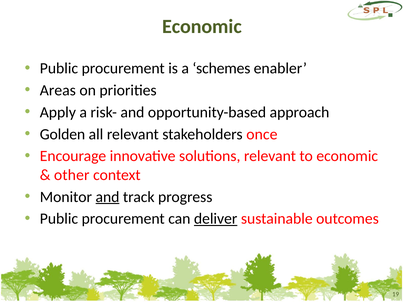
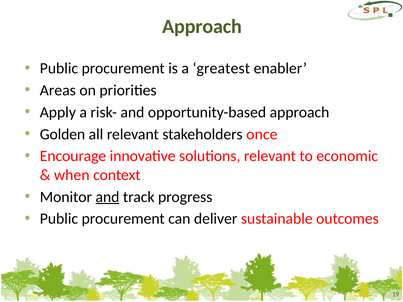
Economic: Economic -> Approach (202, 27)
schemes: schemes -> greatest (221, 68)
other: other -> when (72, 175)
deliver underline: present -> none (216, 219)
